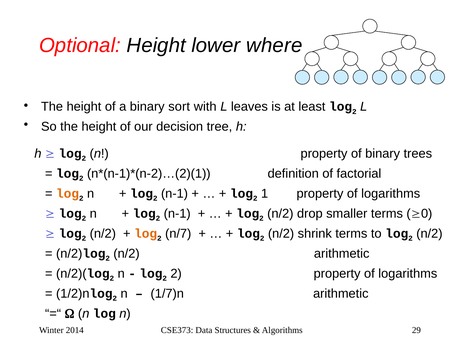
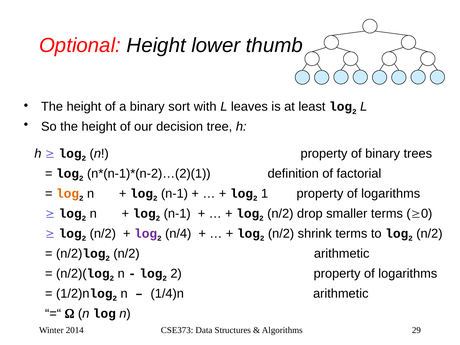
where: where -> thumb (274, 46)
log colour: orange -> purple (146, 234)
n/7: n/7 -> n/4 (178, 234)
1/7)n: 1/7)n -> 1/4)n (167, 294)
